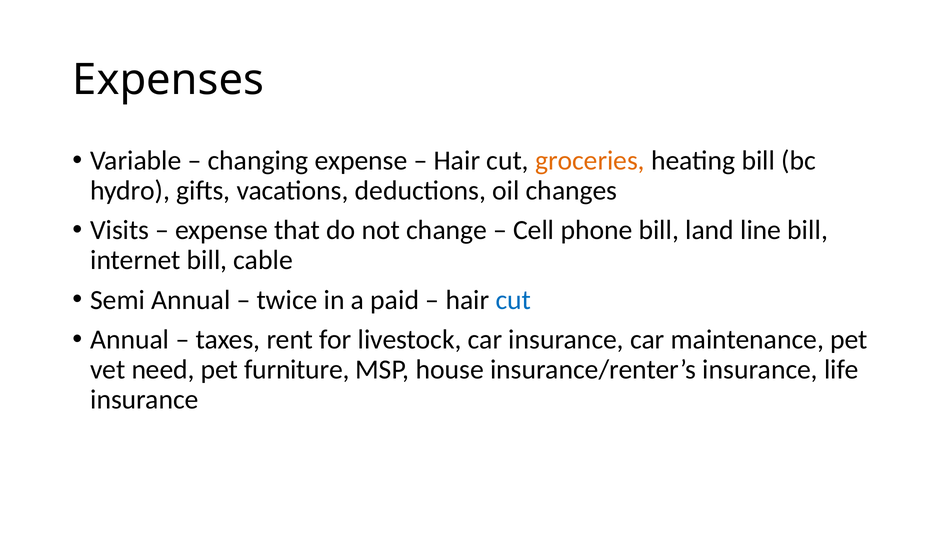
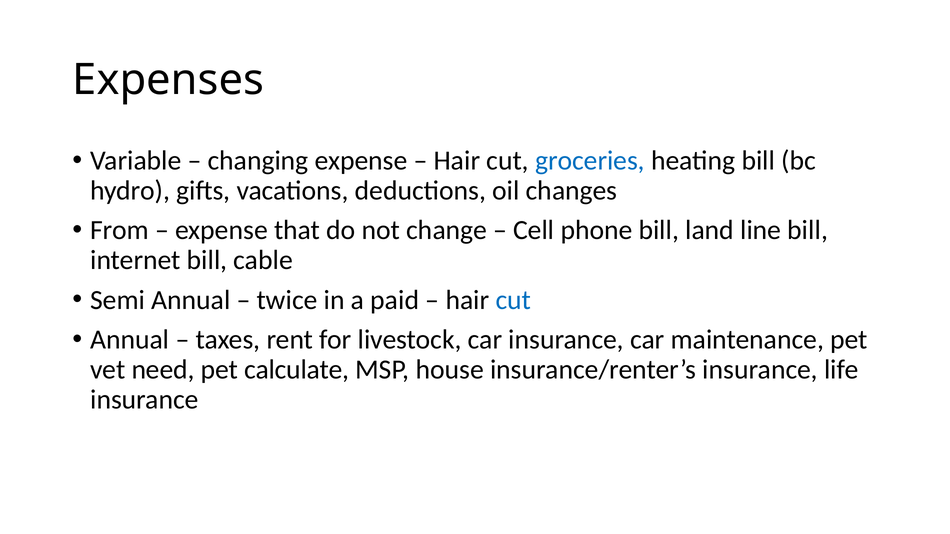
groceries colour: orange -> blue (590, 161)
Visits: Visits -> From (120, 230)
furniture: furniture -> calculate (297, 370)
